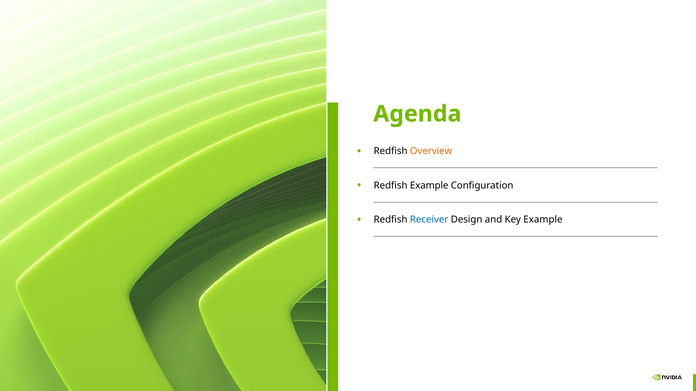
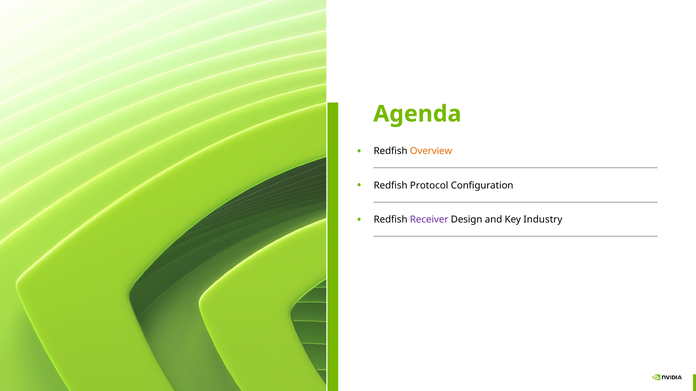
Redfish Example: Example -> Protocol (429, 186)
Receiver colour: blue -> purple (429, 220)
Key Example: Example -> Industry (543, 220)
